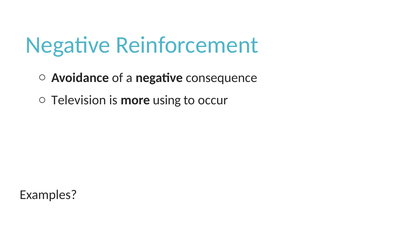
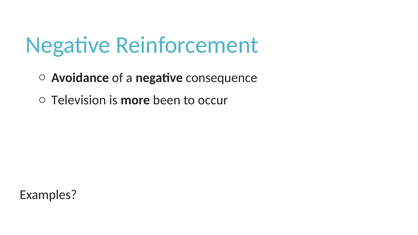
using: using -> been (167, 100)
